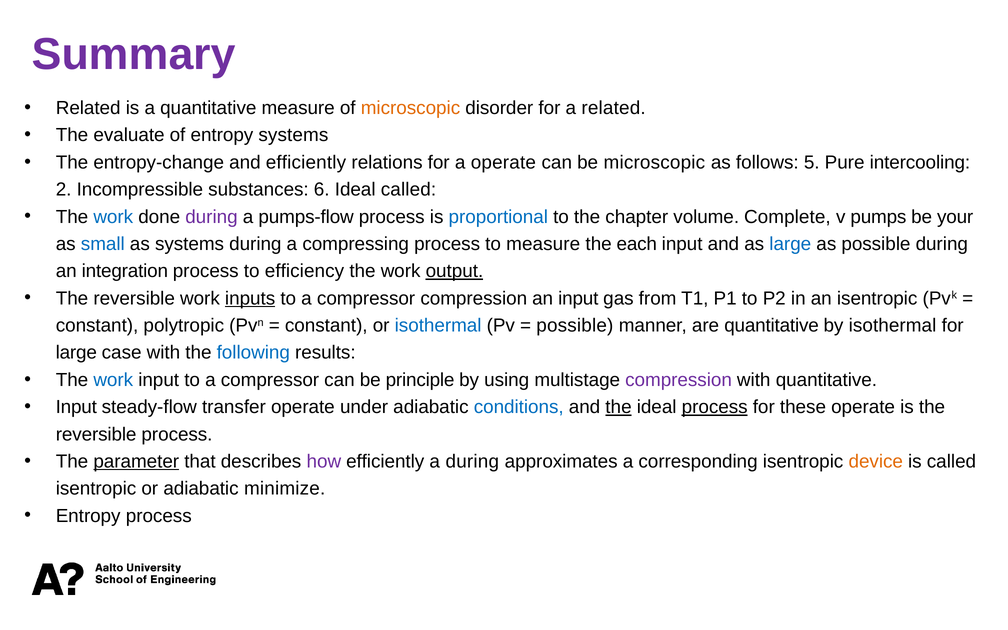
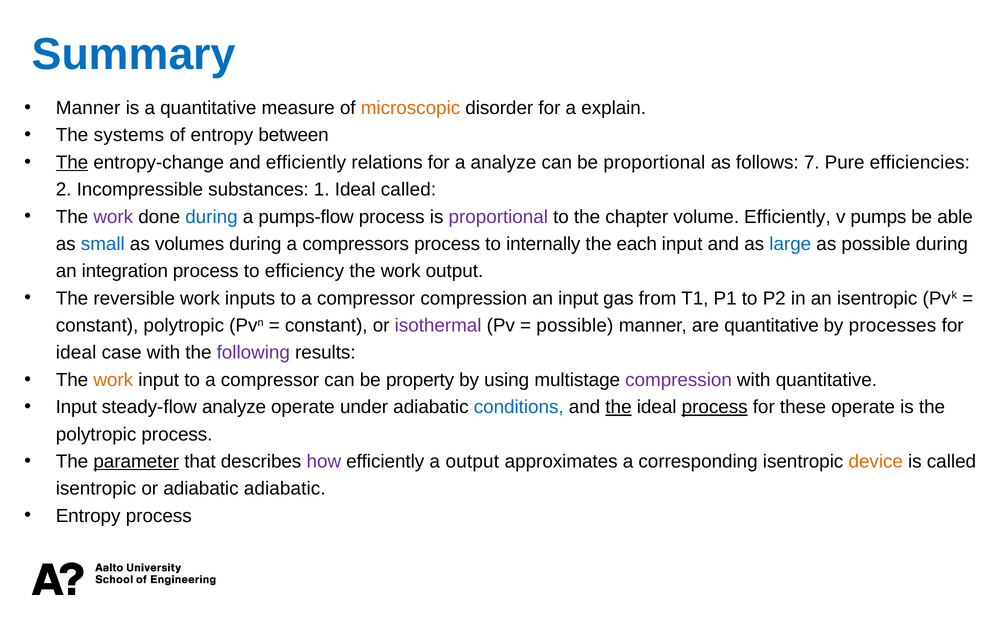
Summary colour: purple -> blue (134, 55)
Related: Related -> Manner (88, 108)
a related: related -> explain (614, 108)
evaluate: evaluate -> systems (129, 135)
entropy systems: systems -> between (294, 135)
The underline: none -> present (72, 162)
a operate: operate -> analyze (503, 162)
be microscopic: microscopic -> proportional (654, 162)
5: 5 -> 7 (812, 162)
intercooling: intercooling -> efficiencies (920, 162)
6: 6 -> 1 (322, 190)
work colour: blue -> purple (113, 217)
during colour: purple -> blue (211, 217)
proportional colour: blue -> purple (498, 217)
volume Complete: Complete -> Efficiently (787, 217)
your: your -> able (955, 217)
as systems: systems -> volumes (190, 244)
compressing: compressing -> compressors (356, 244)
to measure: measure -> internally (543, 244)
output underline: present -> none (454, 271)
inputs underline: present -> none (250, 298)
isothermal colour: blue -> purple (438, 326)
by isothermal: isothermal -> processes (892, 326)
large: large -> ideal (76, 353)
following colour: blue -> purple (253, 353)
work colour: blue -> orange (113, 380)
principle: principle -> property (420, 380)
steady-flow transfer: transfer -> analyze (234, 407)
reversible: reversible -> polytropic (96, 434)
a during: during -> output (472, 461)
adiabatic minimize: minimize -> adiabatic (285, 489)
